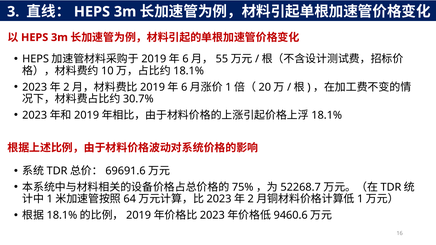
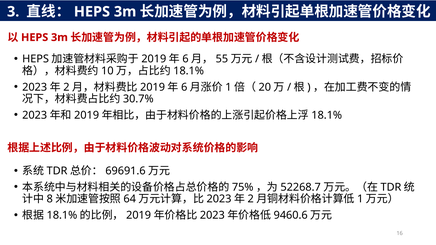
1: 1 -> 8 (50, 199)
